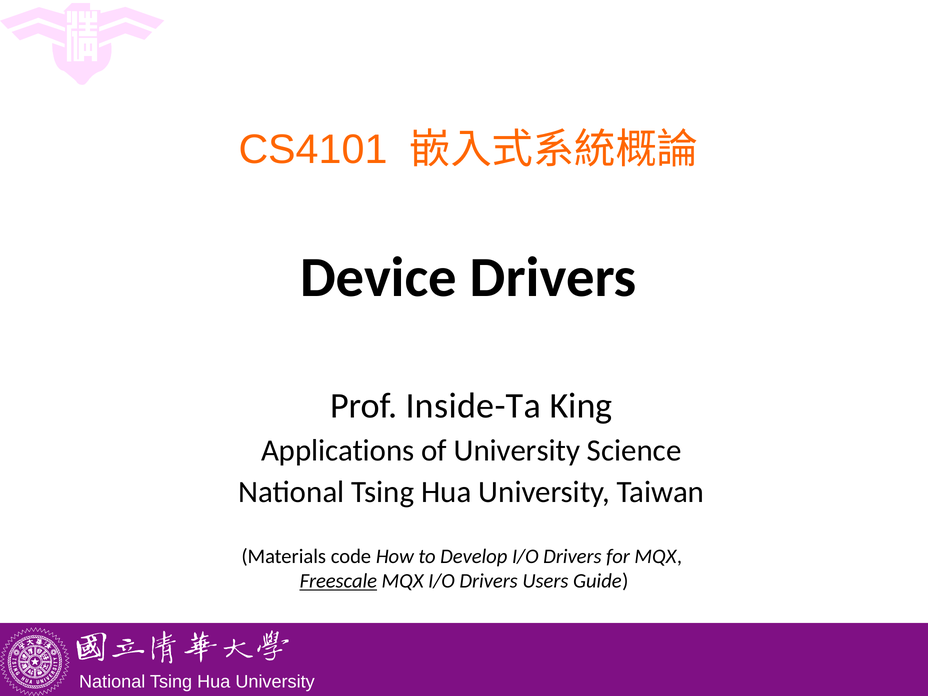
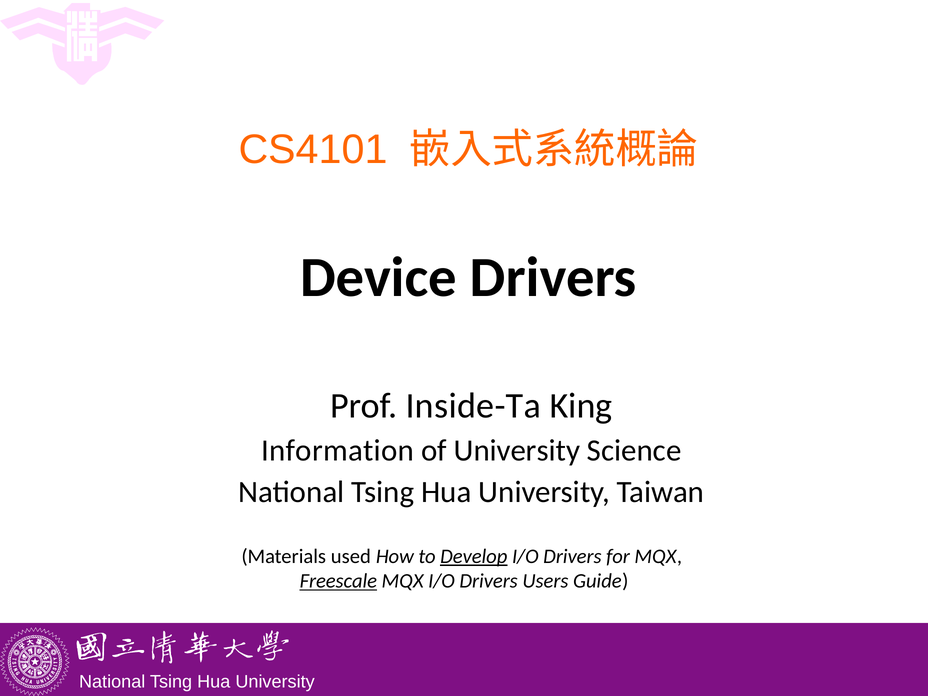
Applications: Applications -> Information (338, 451)
code: code -> used (351, 556)
Develop underline: none -> present (474, 556)
